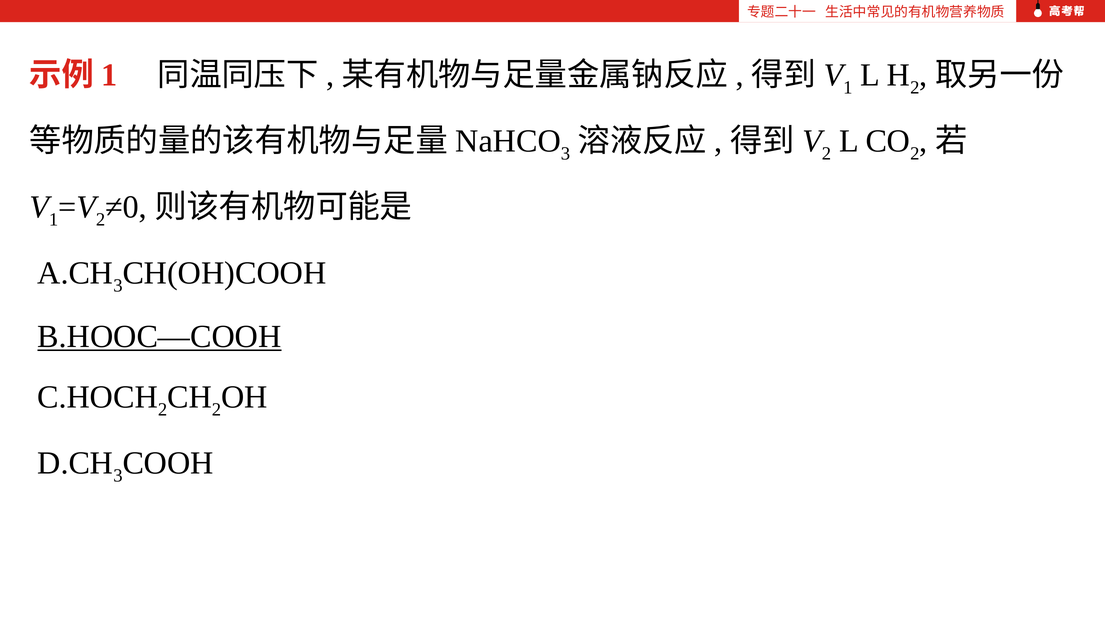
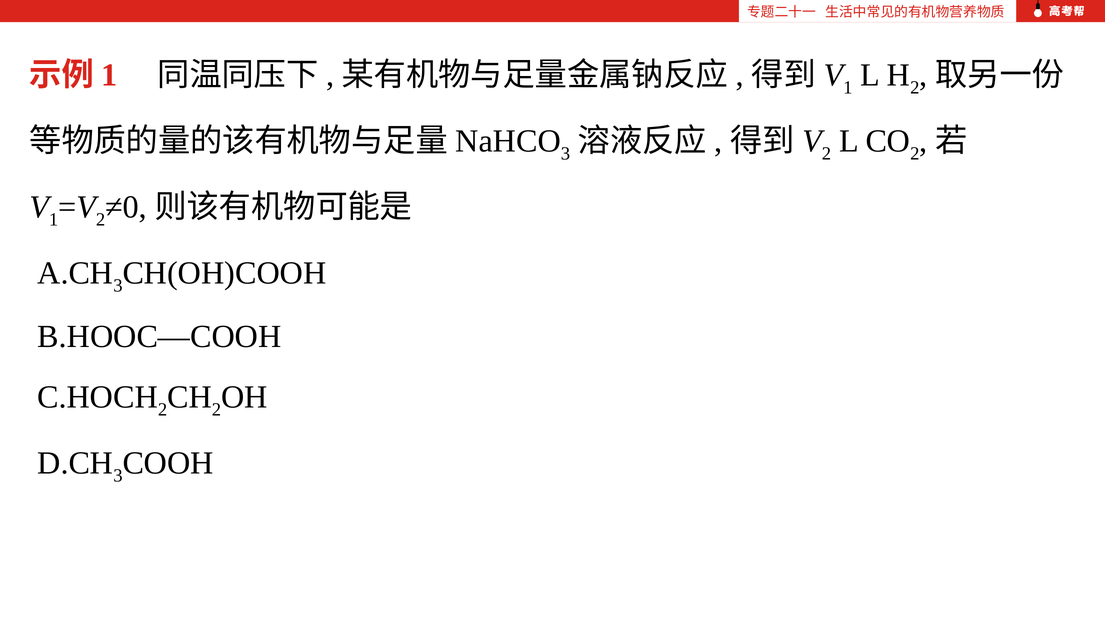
B.HOOC—COOH underline: present -> none (159, 337)
